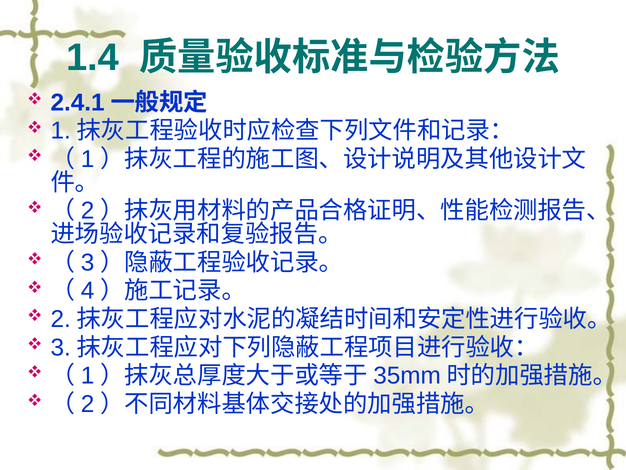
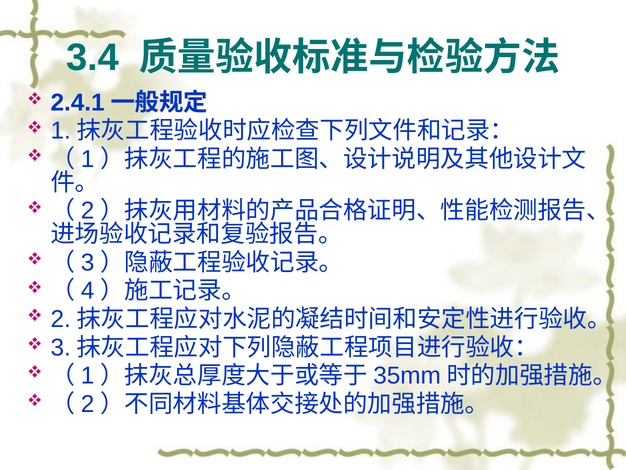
1.4: 1.4 -> 3.4 (93, 57)
